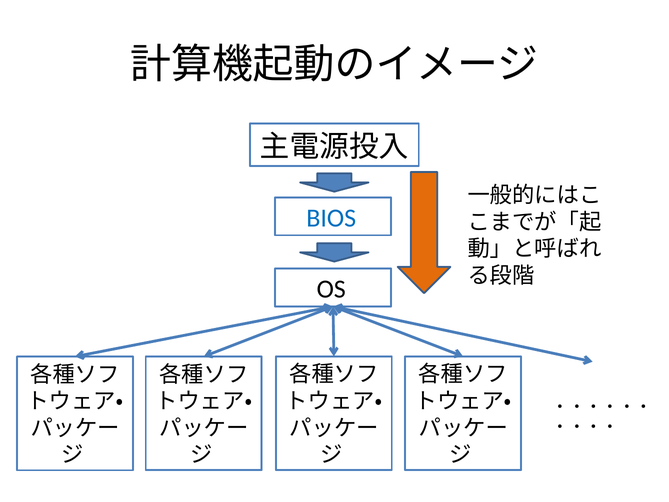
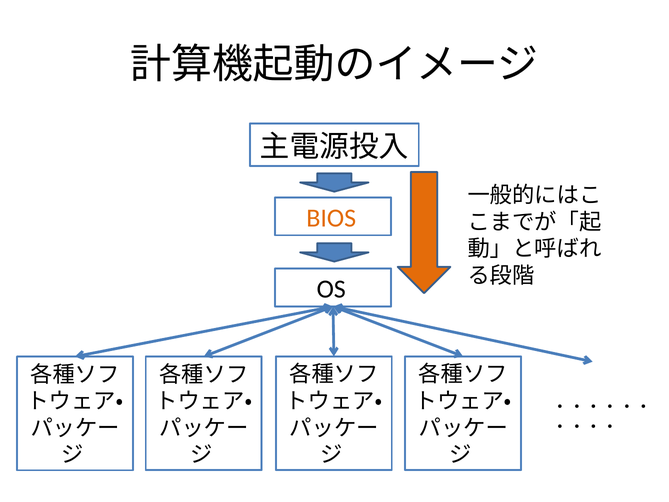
BIOS colour: blue -> orange (331, 218)
